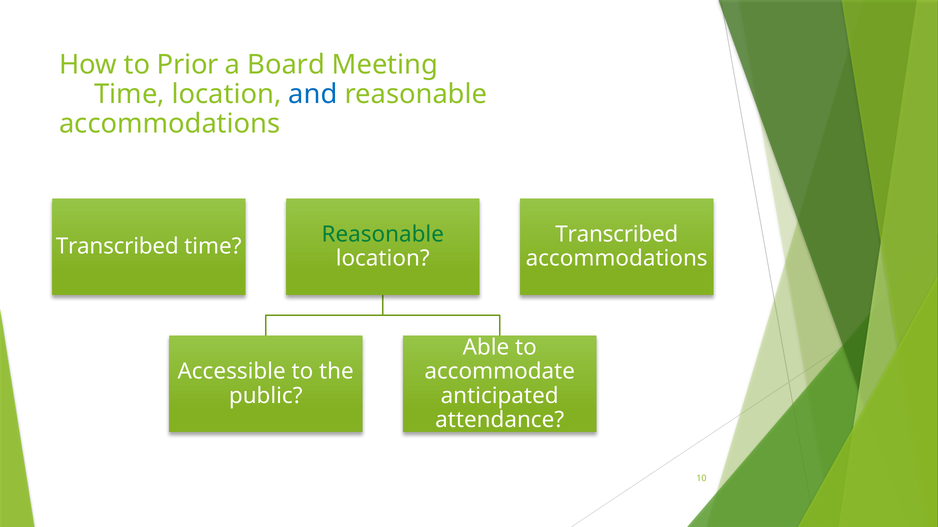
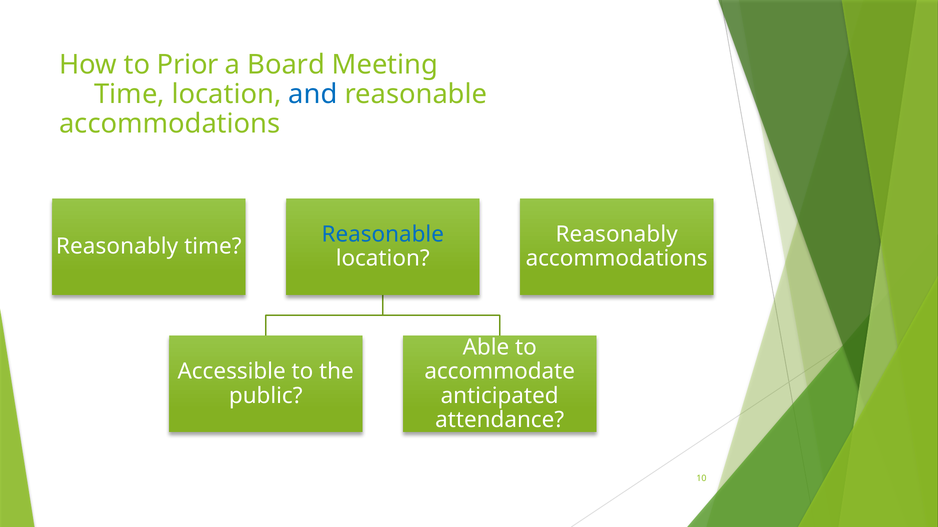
Reasonable colour: green -> blue (383, 235)
Transcribed: Transcribed -> Reasonably (617, 235)
Transcribed: Transcribed -> Reasonably (117, 247)
